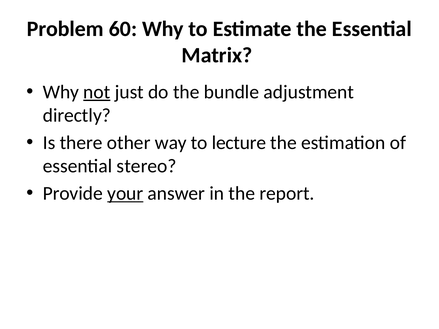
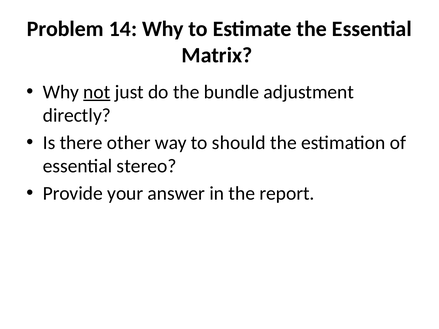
60: 60 -> 14 (123, 29)
lecture: lecture -> should (239, 143)
your underline: present -> none (125, 194)
